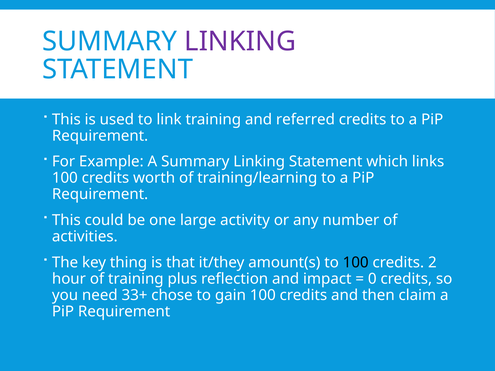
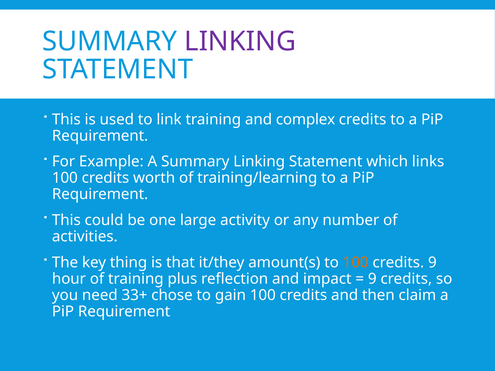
referred: referred -> complex (306, 119)
100 colour: black -> orange (356, 263)
credits 2: 2 -> 9 (432, 263)
0: 0 -> 9 (372, 279)
